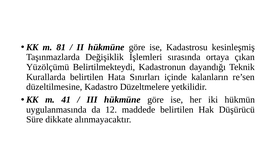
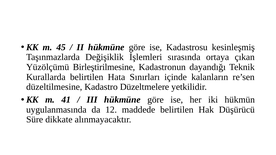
81: 81 -> 45 (61, 47)
Belirtilmekteydi: Belirtilmekteydi -> Birleştirilmesine (104, 67)
